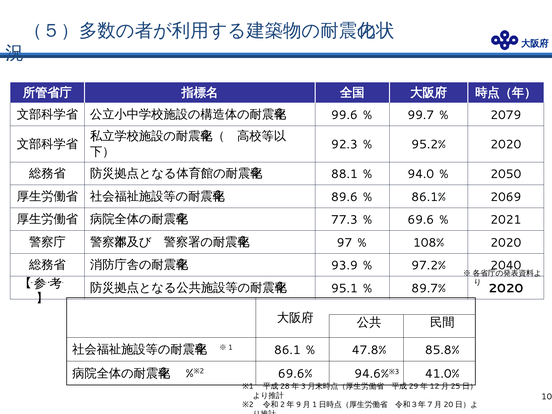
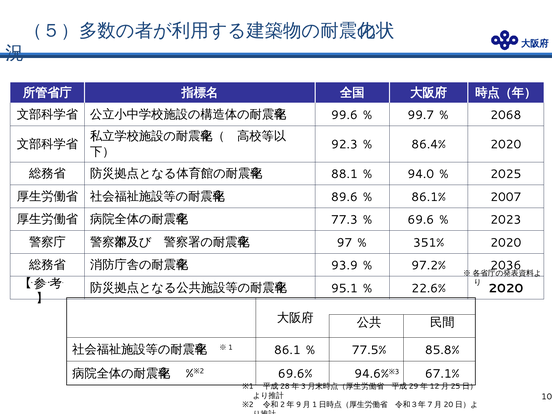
2079: 2079 -> 2068 (506, 115)
95.2%: 95.2% -> 86.4% (429, 145)
2050: 2050 -> 2025 (506, 174)
2069: 2069 -> 2007 (506, 197)
2021: 2021 -> 2023 (506, 220)
108%: 108% -> 351% (429, 243)
2040: 2040 -> 2036 (506, 265)
89.7%: 89.7% -> 22.6% (429, 288)
47.8%: 47.8% -> 77.5% (369, 350)
41.0%: 41.0% -> 67.1% (442, 374)
